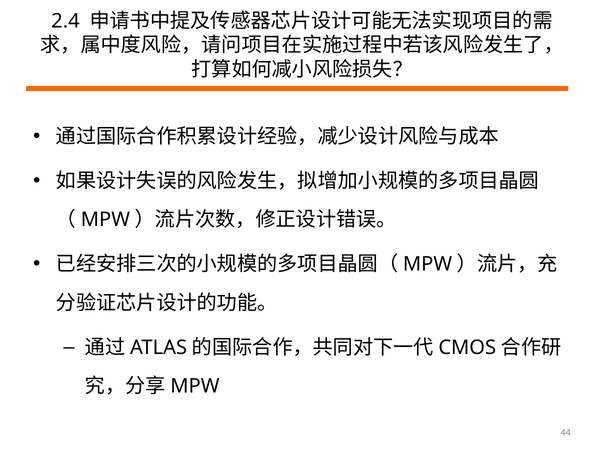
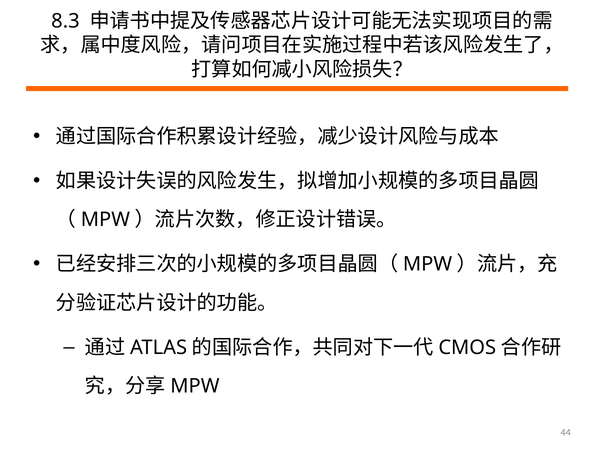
2.4: 2.4 -> 8.3 (65, 21)
